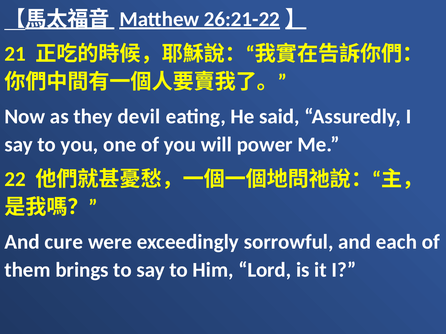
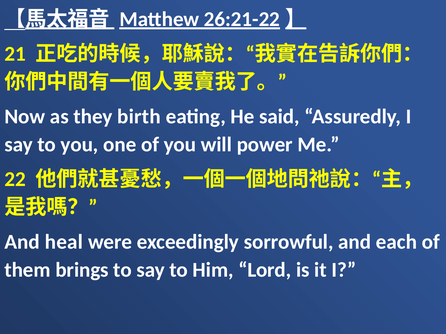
devil: devil -> birth (139, 117)
cure: cure -> heal (64, 242)
